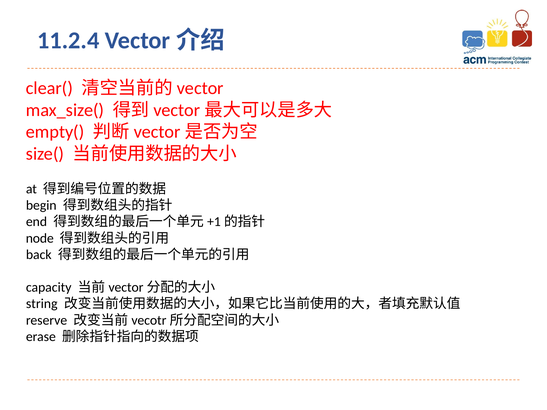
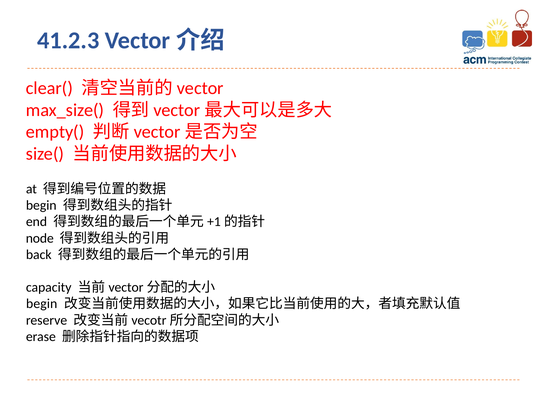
11.2.4: 11.2.4 -> 41.2.3 (68, 41)
string: string -> begin (42, 304)
